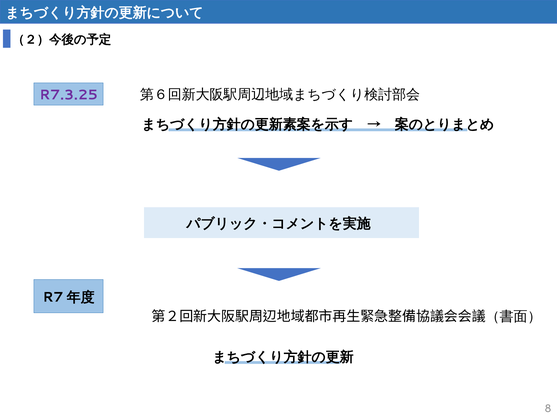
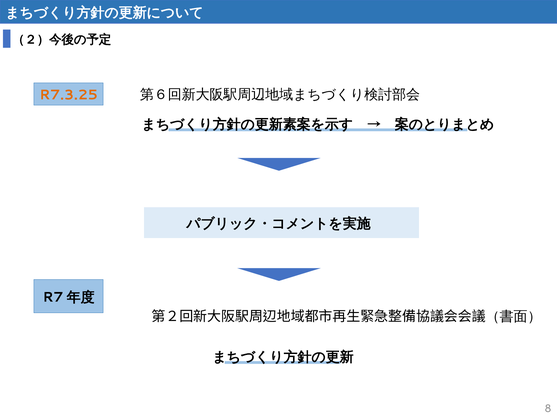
R7.3.25 colour: purple -> orange (69, 95)
